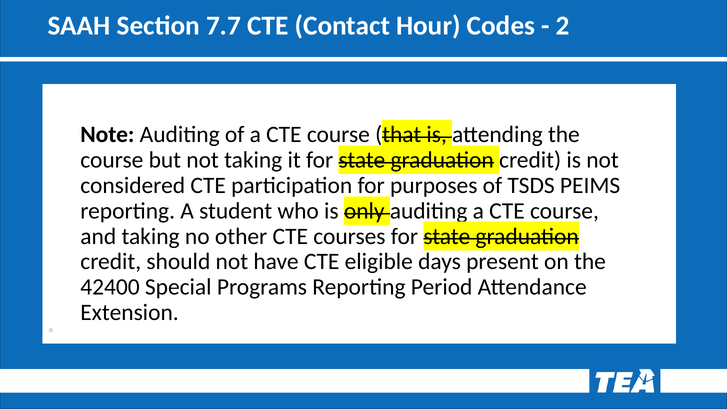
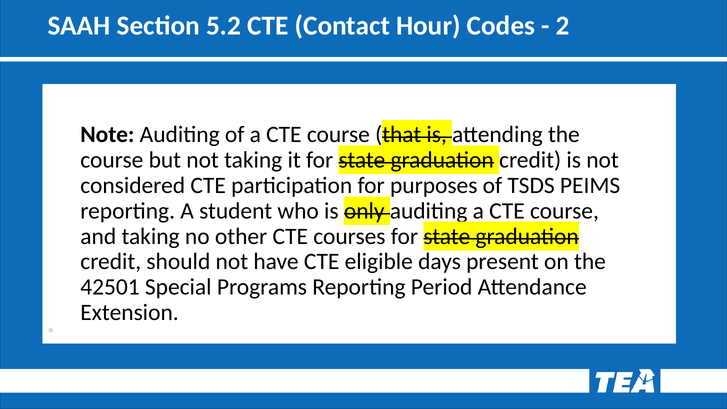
7.7: 7.7 -> 5.2 (224, 26)
42400: 42400 -> 42501 (110, 287)
